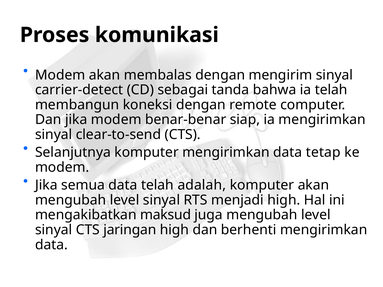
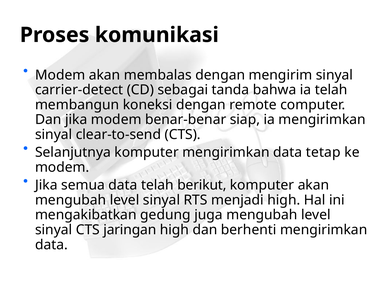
adalah: adalah -> berikut (202, 185)
maksud: maksud -> gedung (165, 215)
